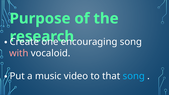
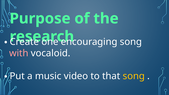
song colour: light blue -> yellow (134, 76)
